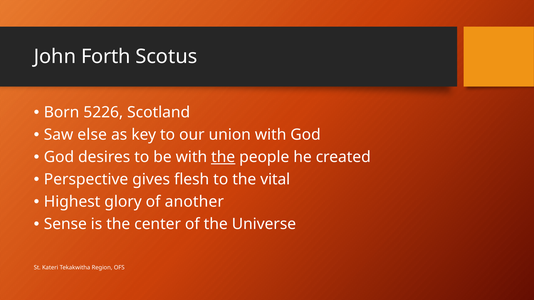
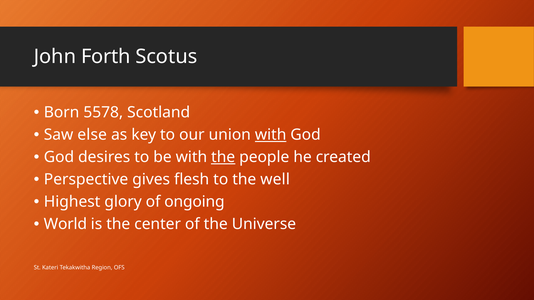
5226: 5226 -> 5578 (103, 113)
with underline: none -> present (271, 135)
vital: vital -> well (275, 180)
another: another -> ongoing (194, 202)
Sense: Sense -> World (65, 224)
